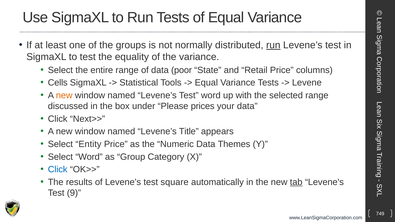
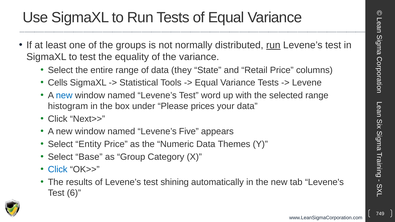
poor: poor -> they (181, 70)
new colour: orange -> blue (64, 95)
discussed: discussed -> histogram (68, 106)
Title: Title -> Five (189, 132)
Select Word: Word -> Base (89, 157)
square: square -> shining (175, 182)
tab underline: present -> none (296, 182)
9: 9 -> 6 (74, 193)
